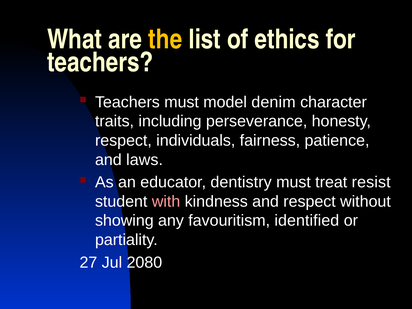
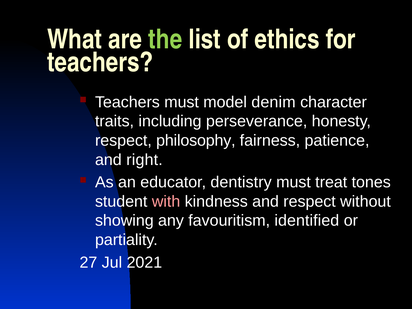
the colour: yellow -> light green (165, 40)
individuals: individuals -> philosophy (196, 141)
laws: laws -> right (145, 160)
resist: resist -> tones (371, 182)
2080: 2080 -> 2021 (144, 262)
